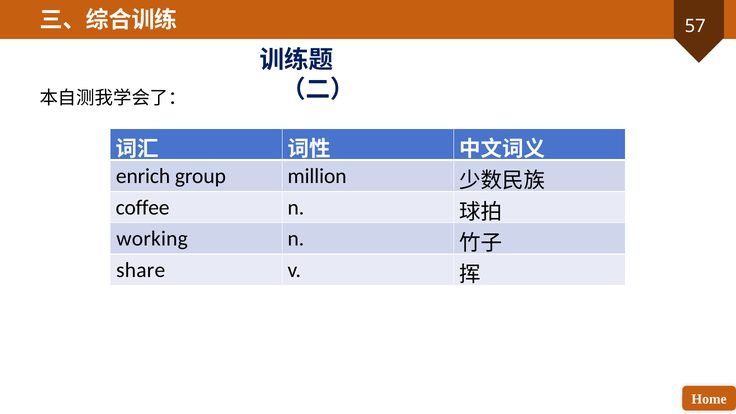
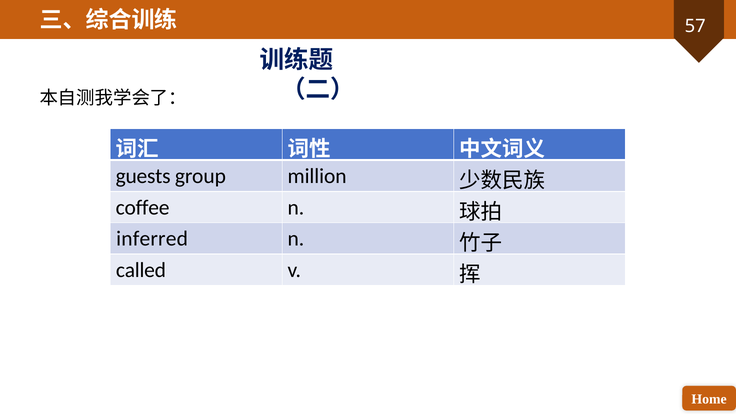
enrich: enrich -> guests (143, 176)
working: working -> inferred (152, 239)
share: share -> called (141, 270)
